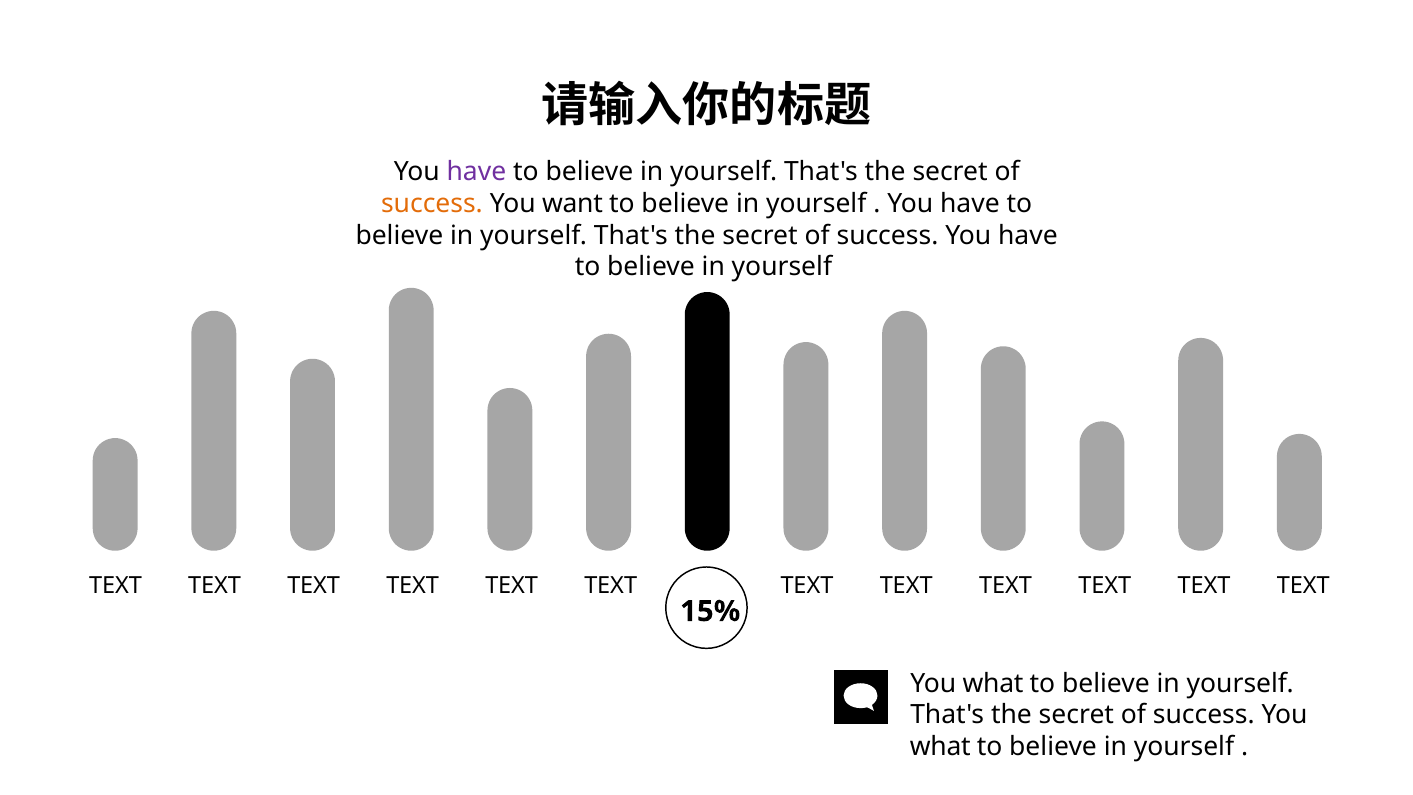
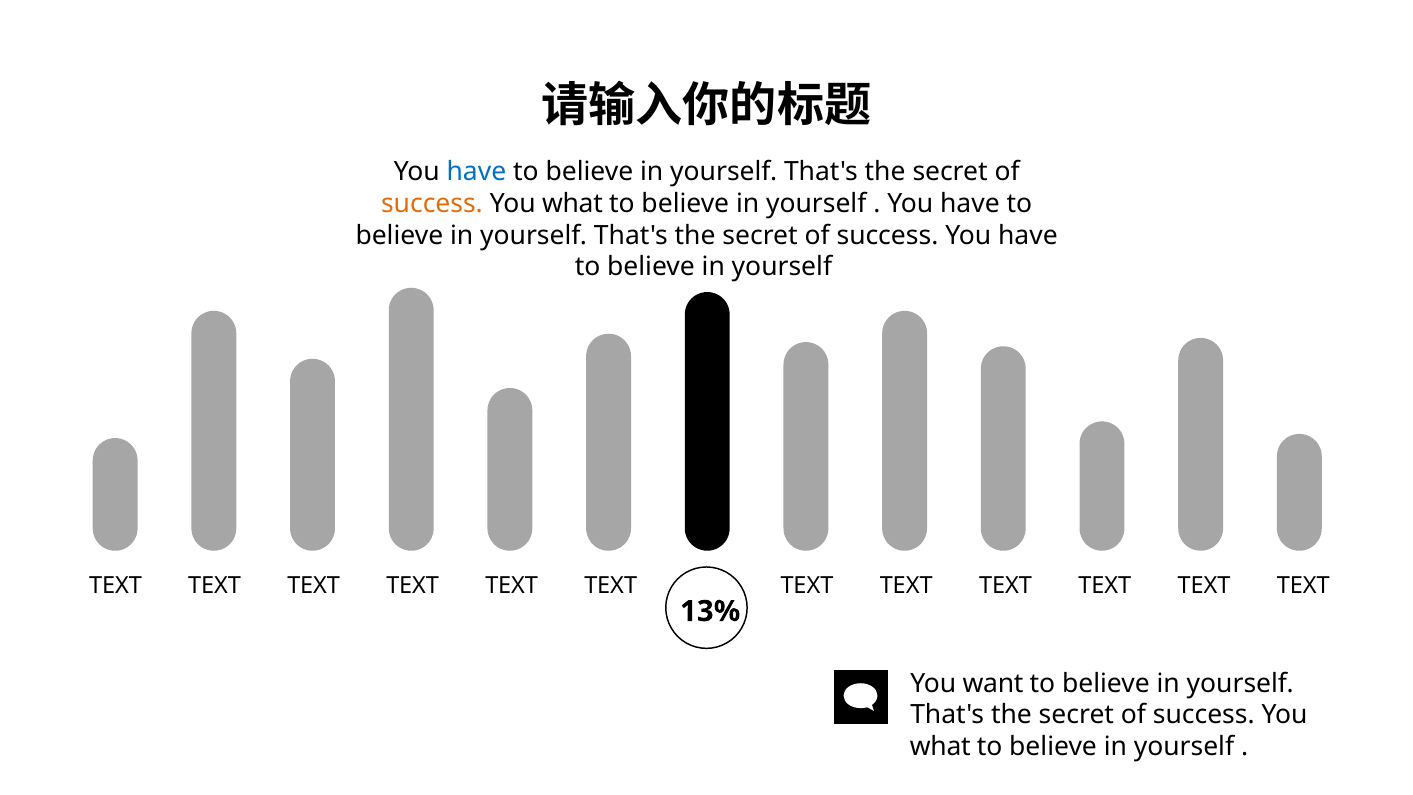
have colour: purple -> blue (476, 172)
want: want -> what (572, 204)
15%: 15% -> 13% (710, 611)
what: what -> want (993, 683)
